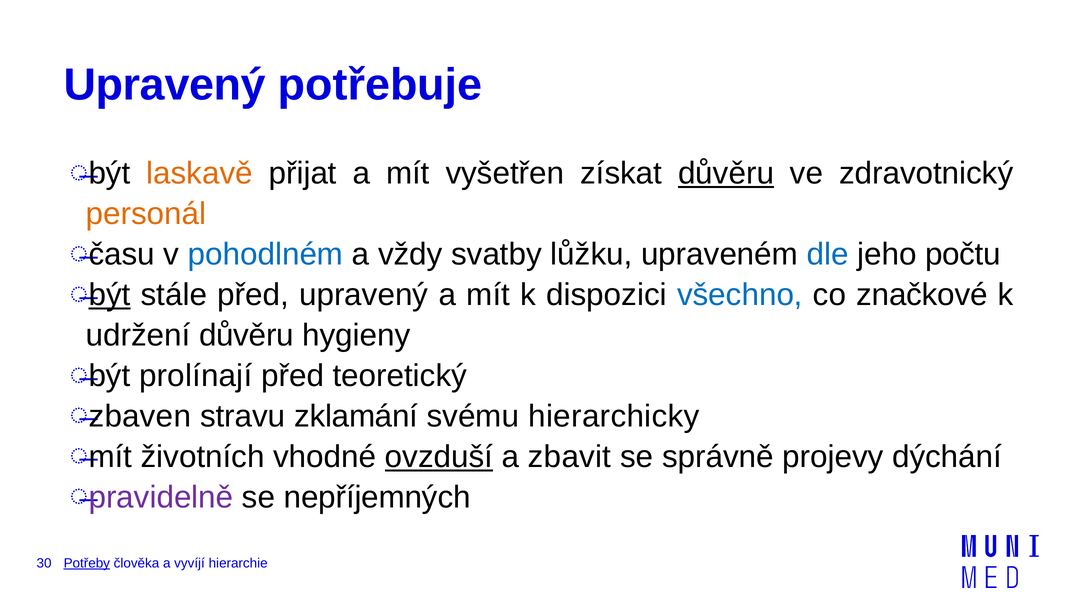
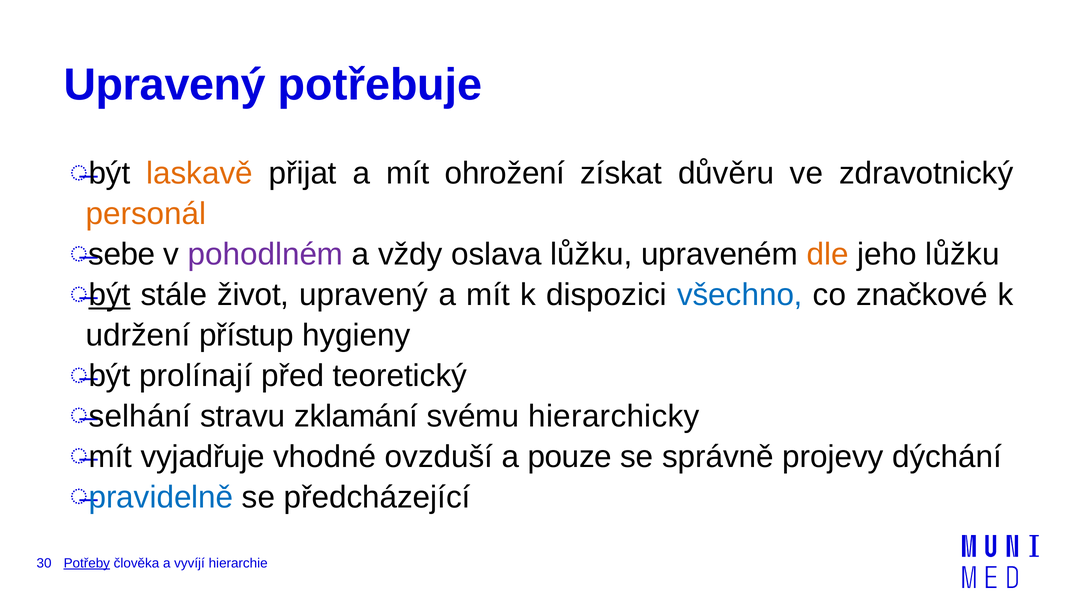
vyšetřen: vyšetřen -> ohrožení (505, 173)
důvěru underline: present -> none (726, 173)
času: času -> sebe (122, 254)
pohodlném colour: blue -> purple (266, 254)
svatby: svatby -> oslava (496, 254)
dle colour: blue -> orange (828, 254)
jeho počtu: počtu -> lůžku (963, 254)
stále před: před -> život (253, 295)
udržení důvěru: důvěru -> přístup (246, 335)
zbaven: zbaven -> selhání (140, 416)
životních: životních -> vyjadřuje (203, 456)
ovzduší underline: present -> none (439, 456)
zbavit: zbavit -> pouze (570, 456)
pravidelně colour: purple -> blue (161, 497)
nepříjemných: nepříjemných -> předcházející (377, 497)
